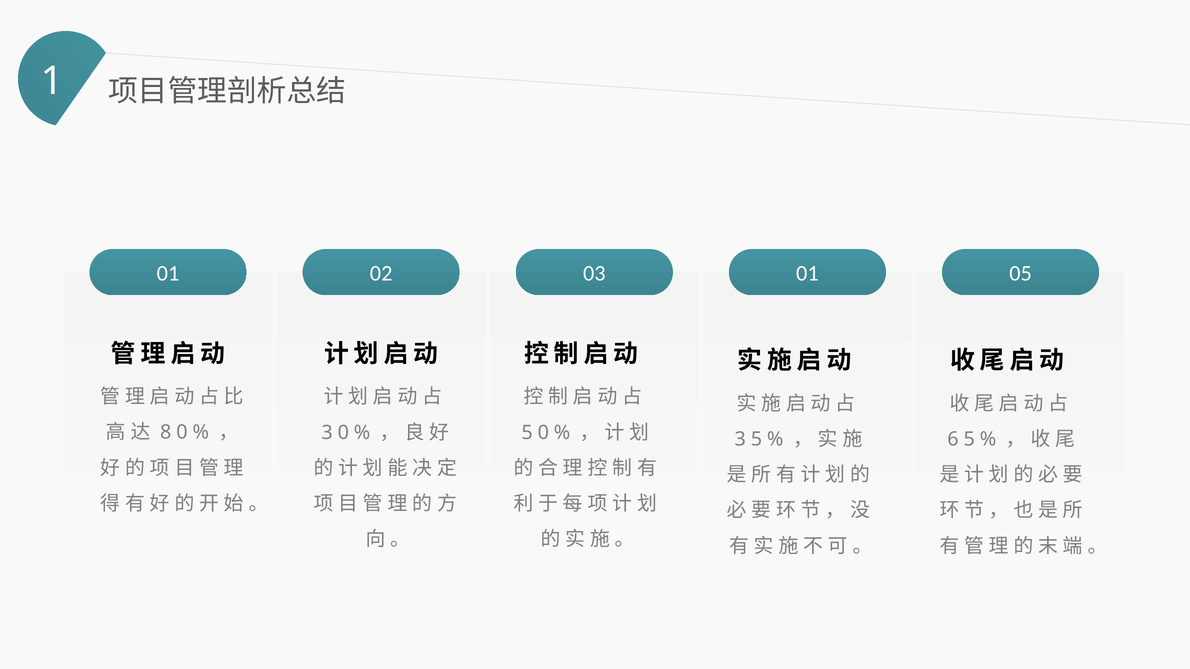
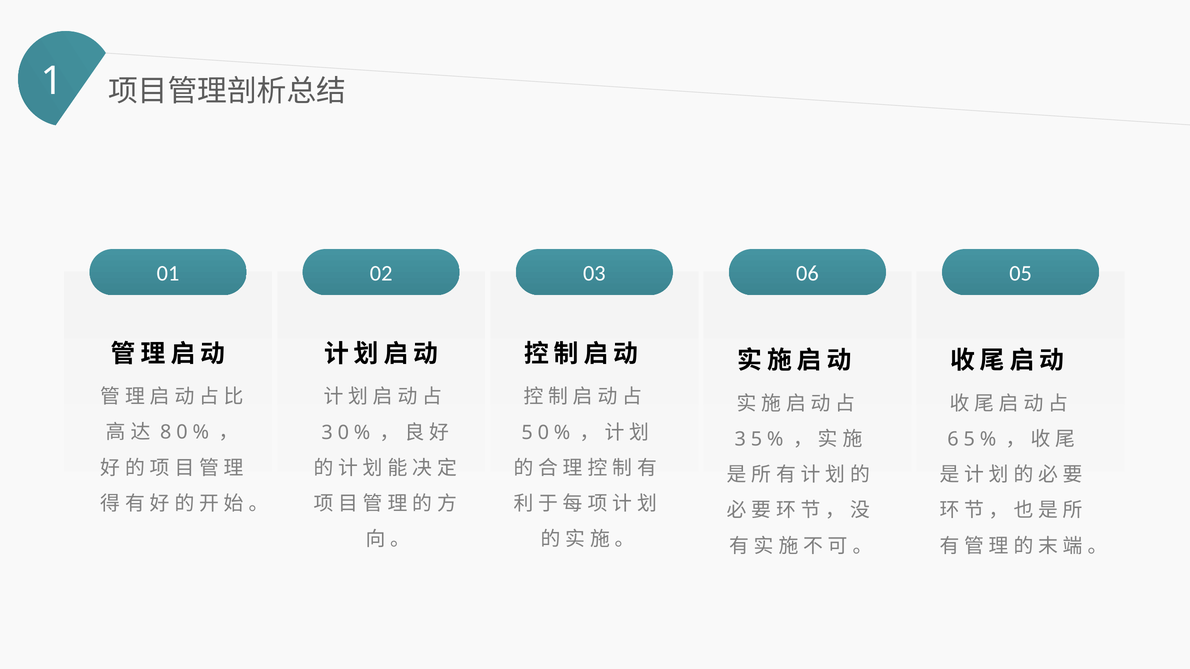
02 01: 01 -> 06 (807, 274)
